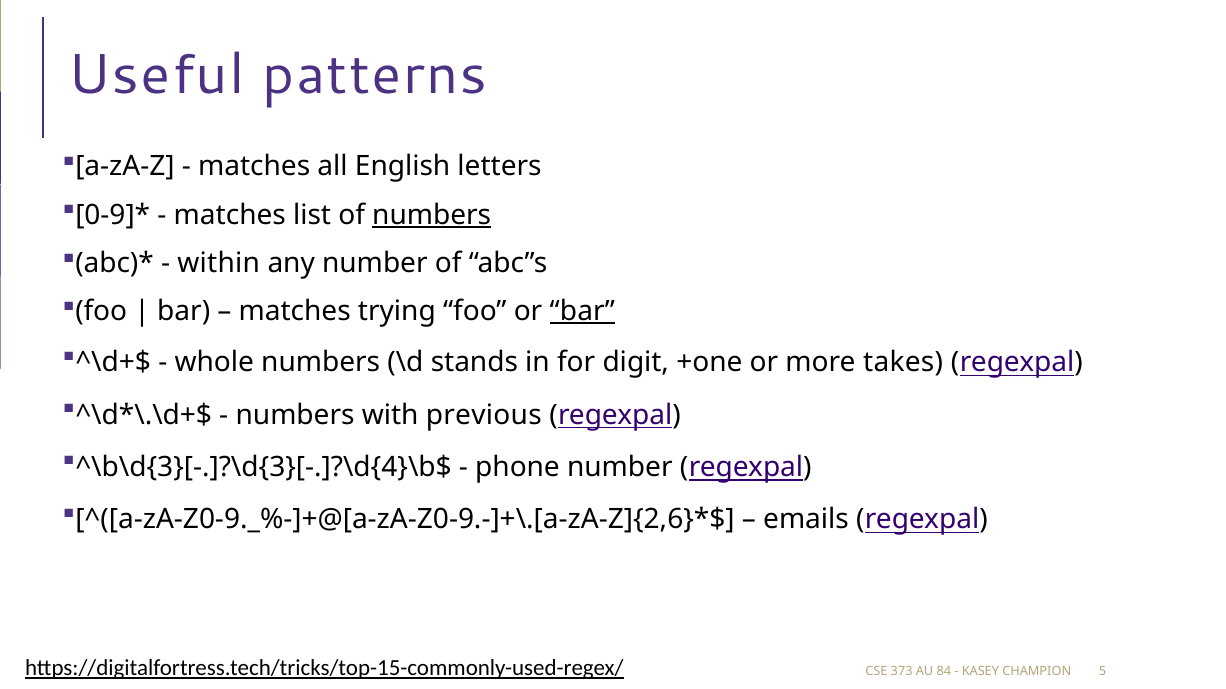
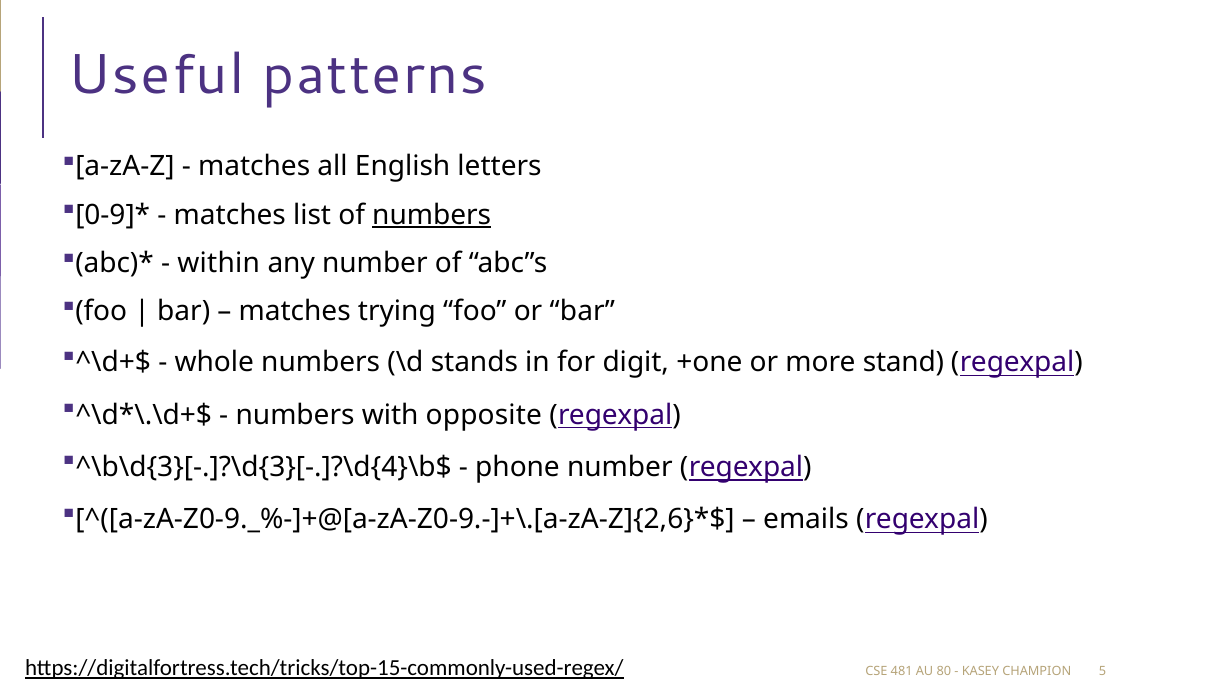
bar underline: present -> none (582, 311)
takes: takes -> stand (903, 363)
previous: previous -> opposite (484, 415)
373: 373 -> 481 (902, 672)
84: 84 -> 80 (944, 672)
